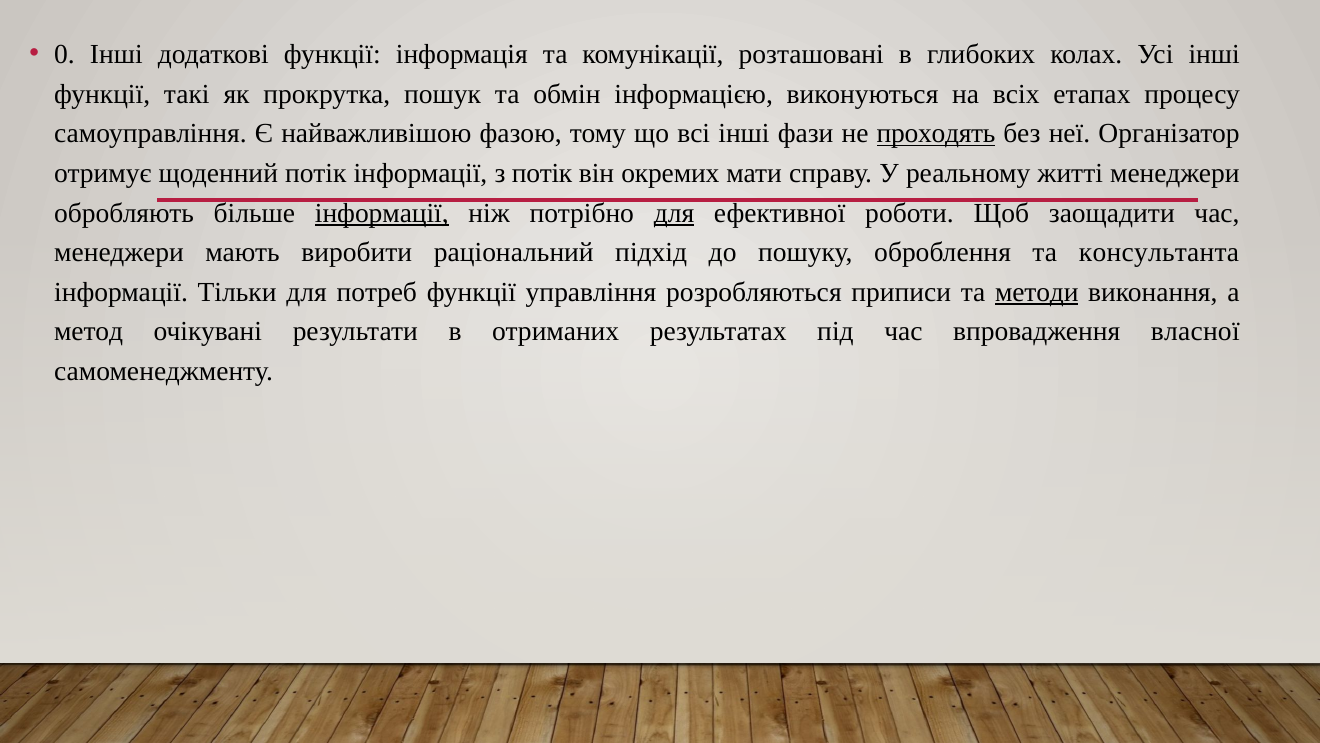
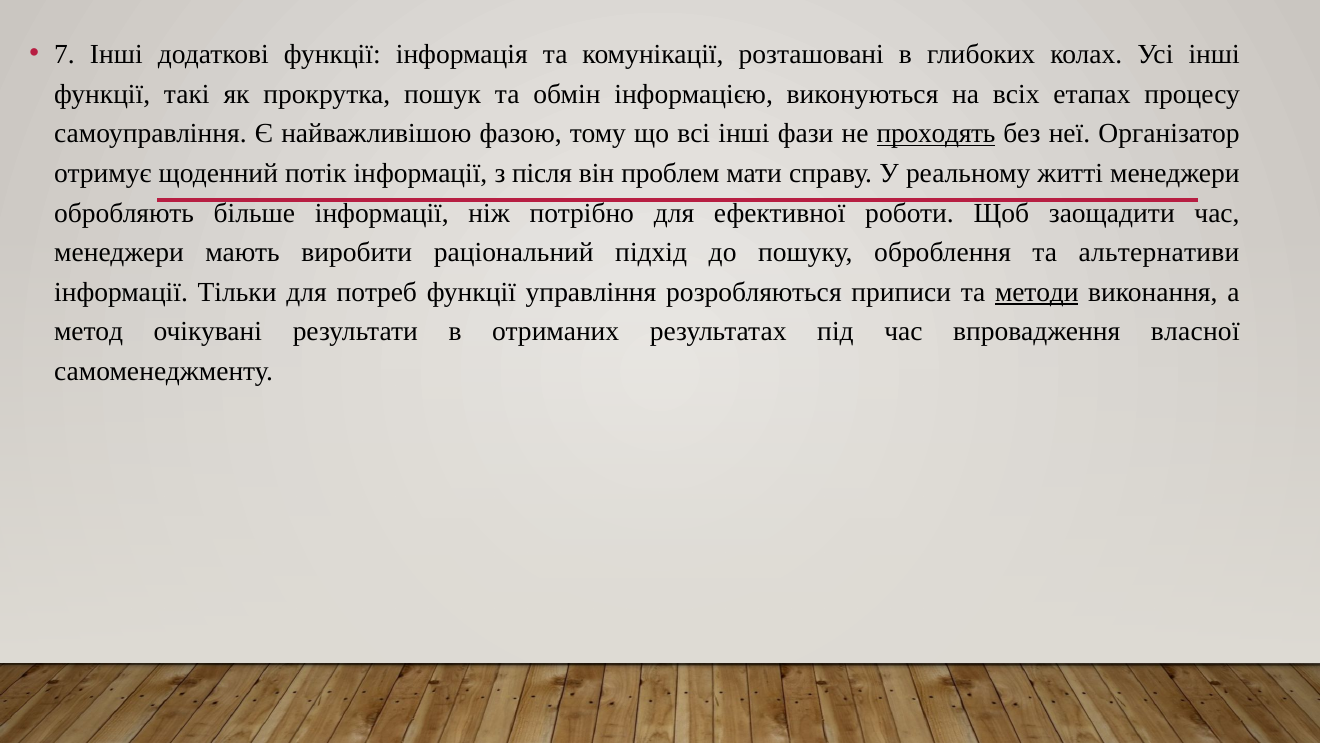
0: 0 -> 7 (65, 54)
з потік: потік -> після (542, 173)
окремих: окремих -> проблем (670, 173)
інформації underline: present -> none (382, 213)
для underline: present -> none (674, 213)
консультанта: консультанта -> альтернативи (1159, 252)
